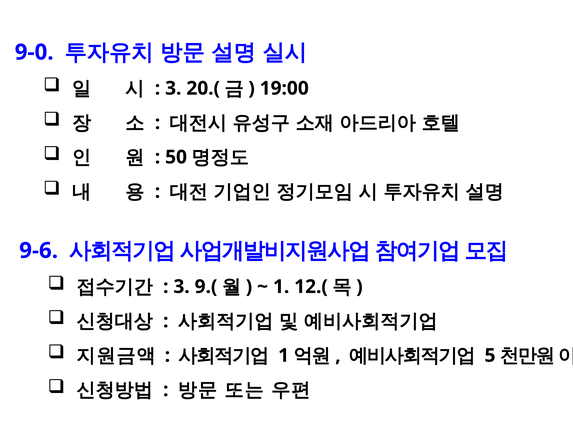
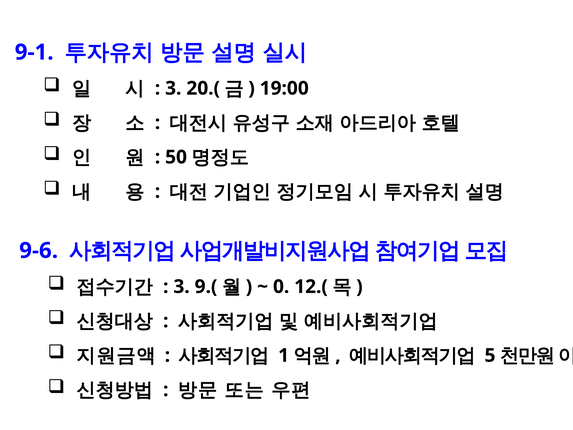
9-0: 9-0 -> 9-1 (34, 52)
1: 1 -> 0 (281, 286)
